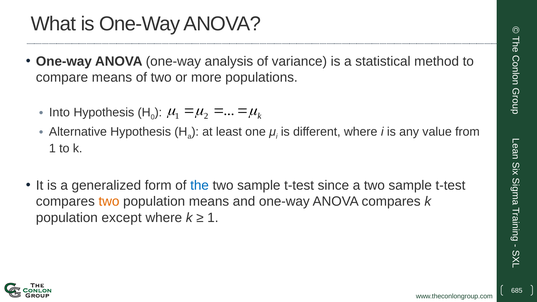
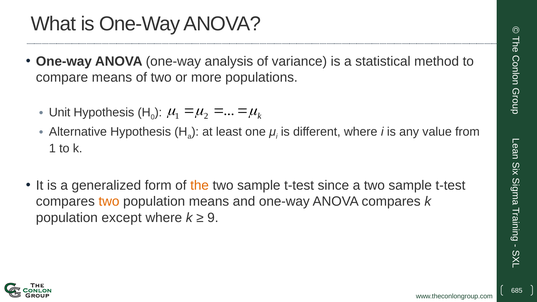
Into: Into -> Unit (60, 112)
the colour: blue -> orange (200, 185)
1: 1 -> 9 (213, 218)
